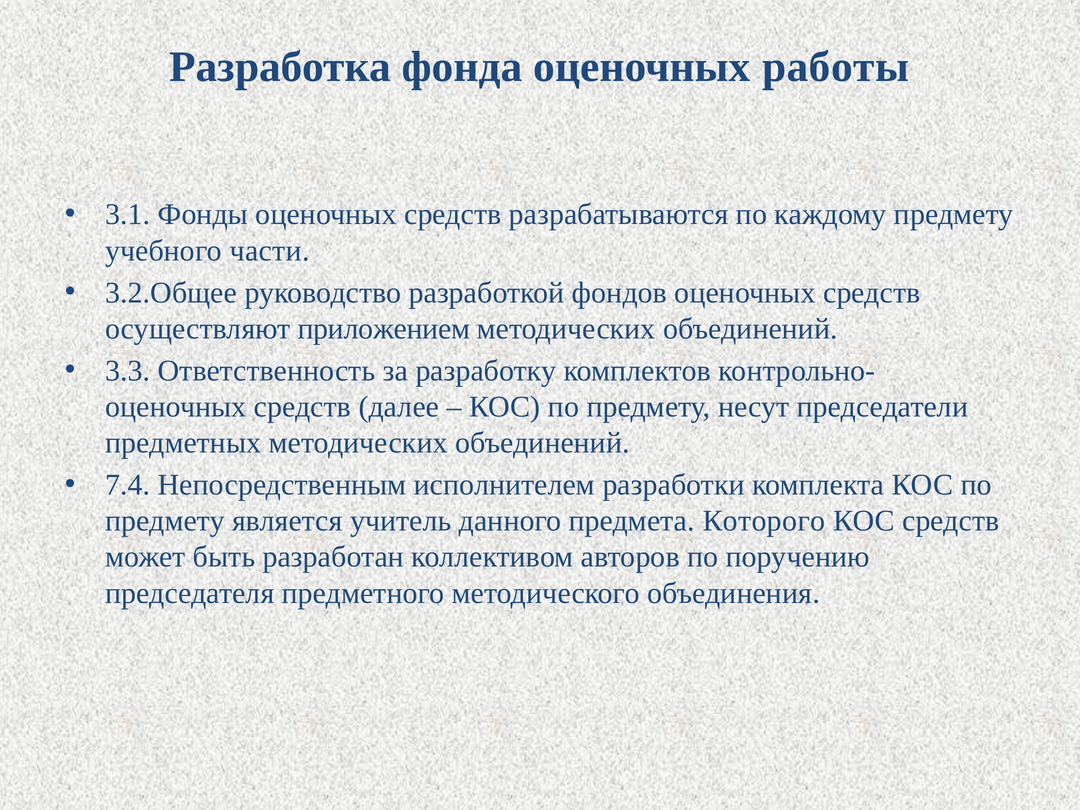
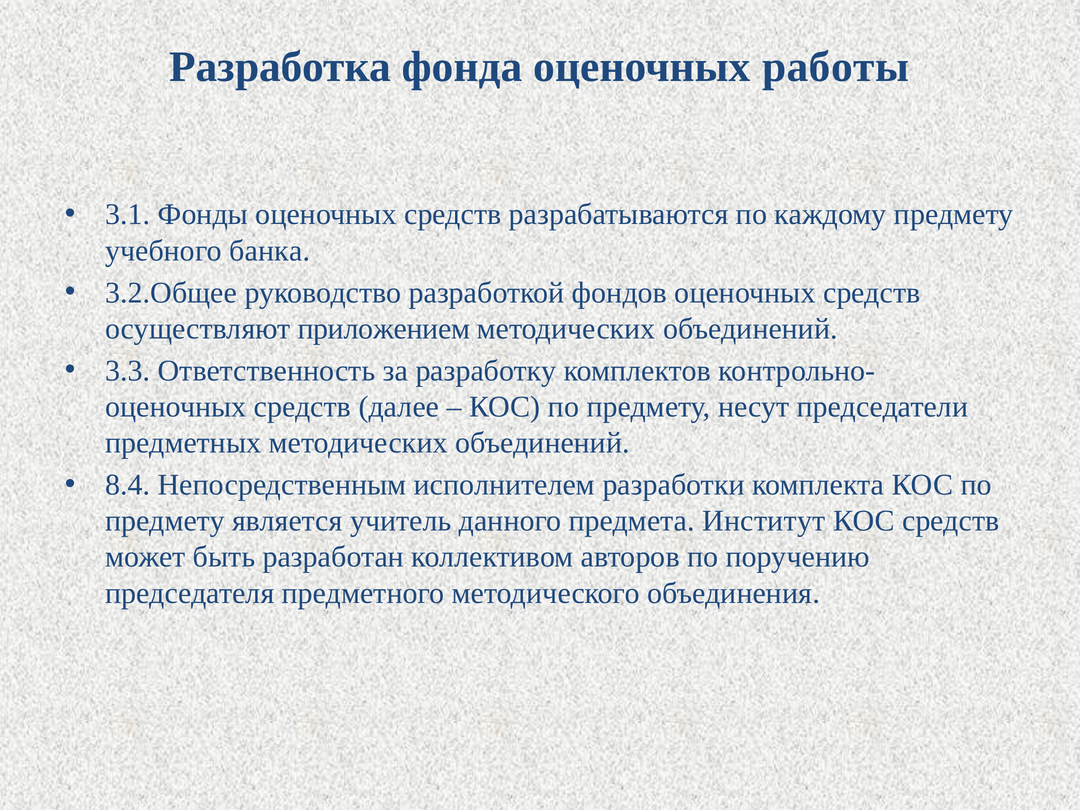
части: части -> банка (270, 251)
7.4: 7.4 -> 8.4 (128, 485)
Которого: Которого -> Институт (764, 521)
